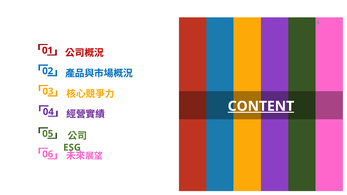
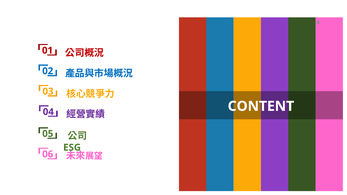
CONTENT underline: present -> none (261, 106)
